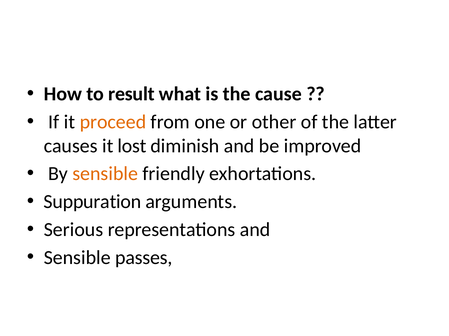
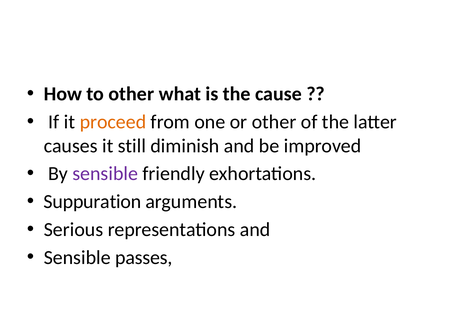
to result: result -> other (131, 94)
lost: lost -> still (132, 146)
sensible colour: orange -> purple (105, 174)
